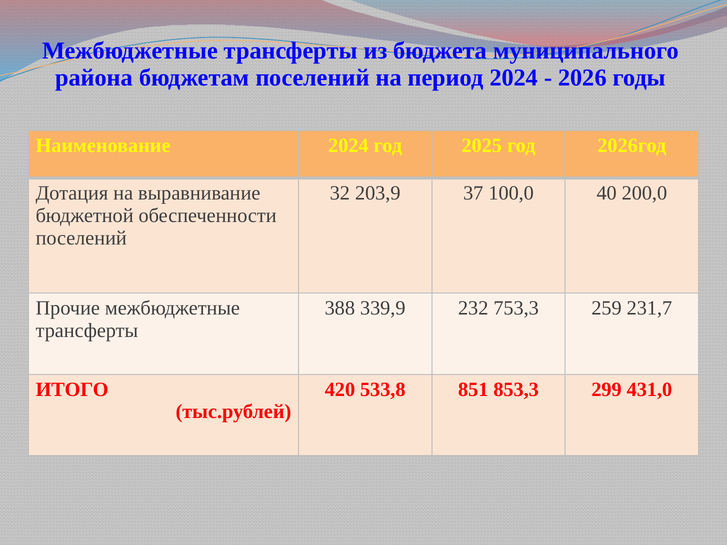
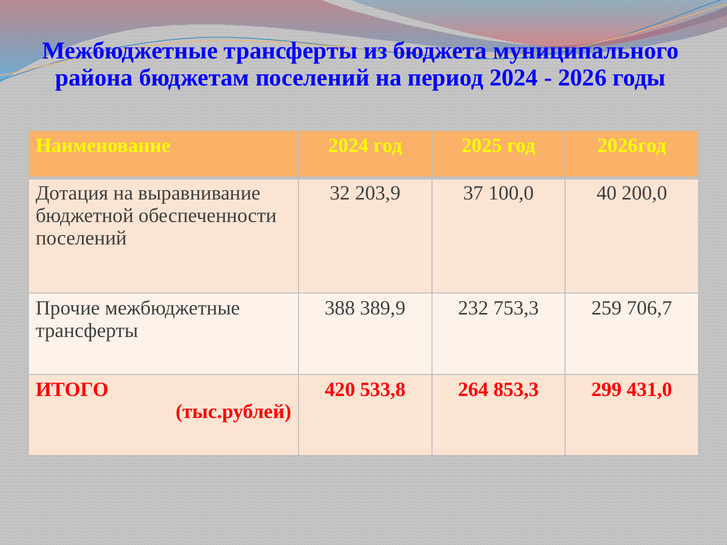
339,9: 339,9 -> 389,9 (383, 308)
231,7: 231,7 -> 706,7 (649, 308)
851: 851 -> 264 (473, 390)
